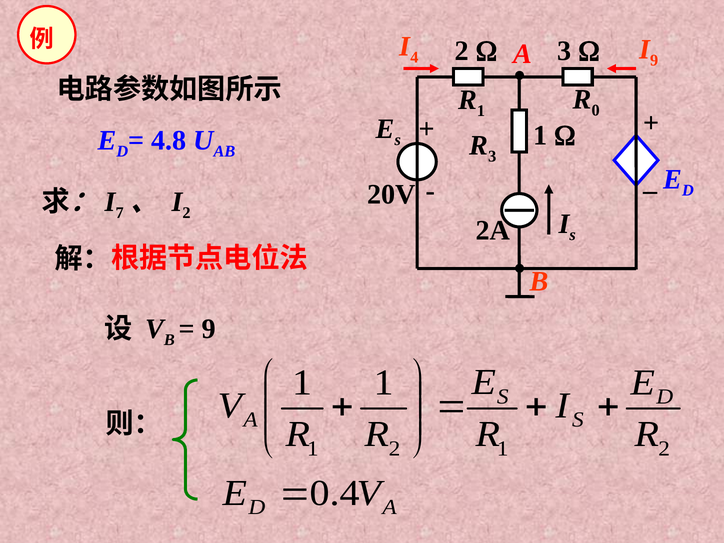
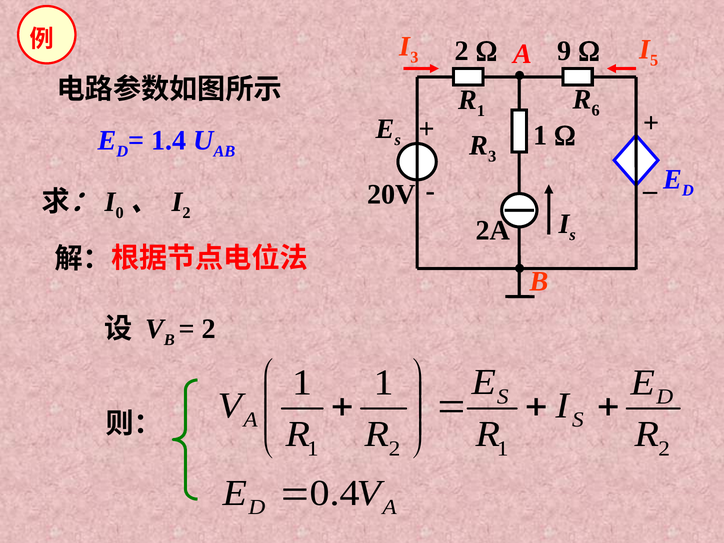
4: 4 -> 3 (414, 57)
9: 9 -> 5 (654, 60)
3: 3 -> 9 (564, 51)
0: 0 -> 6 (596, 110)
4.8: 4.8 -> 1.4 (169, 141)
7: 7 -> 0 (120, 213)
9: 9 -> 2 (209, 329)
